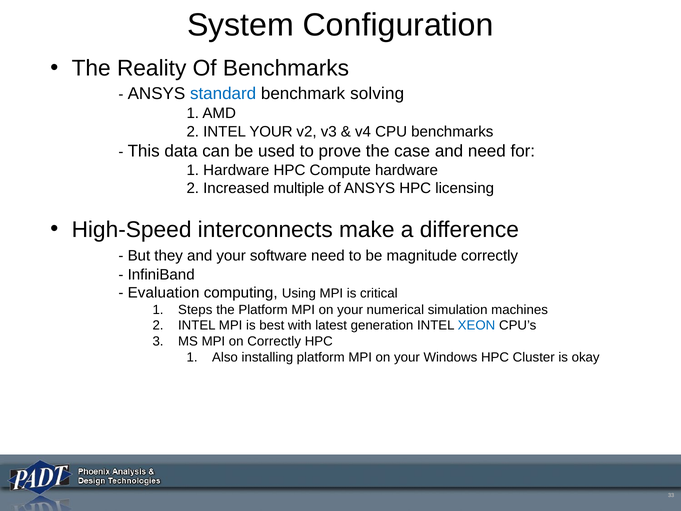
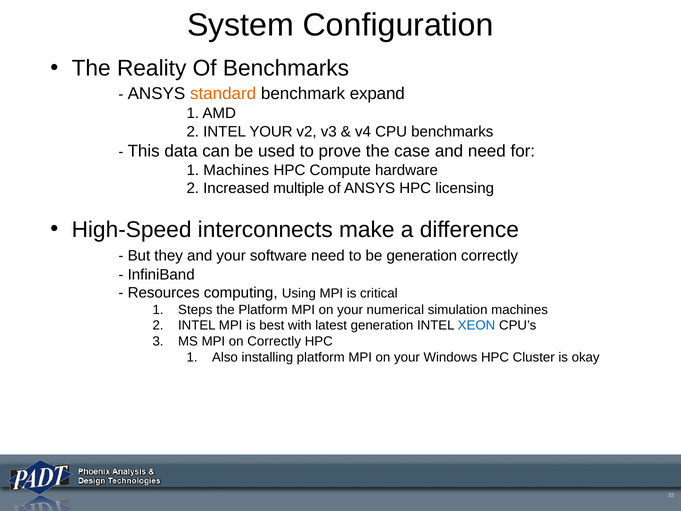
standard colour: blue -> orange (223, 94)
solving: solving -> expand (377, 94)
1 Hardware: Hardware -> Machines (236, 170)
be magnitude: magnitude -> generation (422, 256)
Evaluation: Evaluation -> Resources (164, 293)
